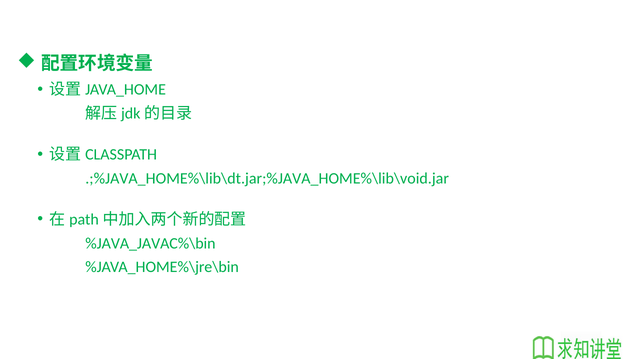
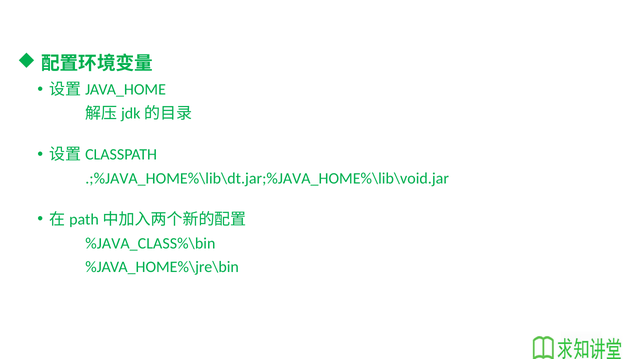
%JAVA_JAVAC%\bin: %JAVA_JAVAC%\bin -> %JAVA_CLASS%\bin (150, 244)
